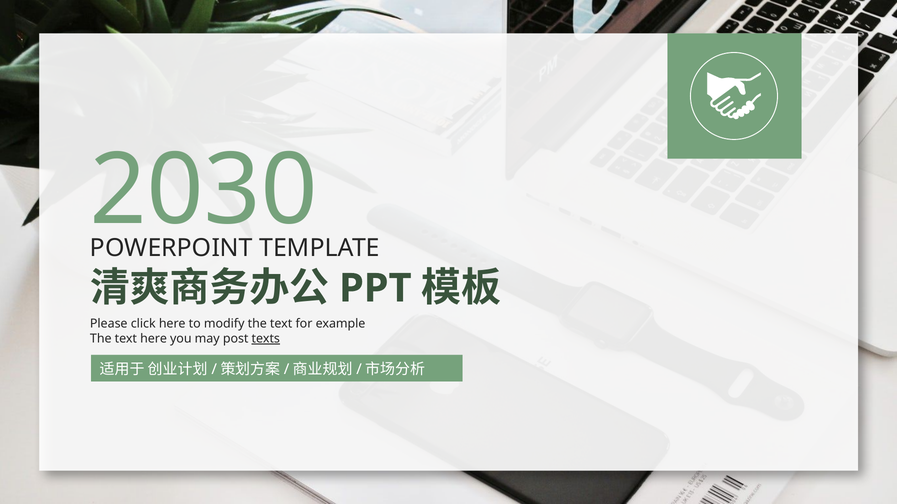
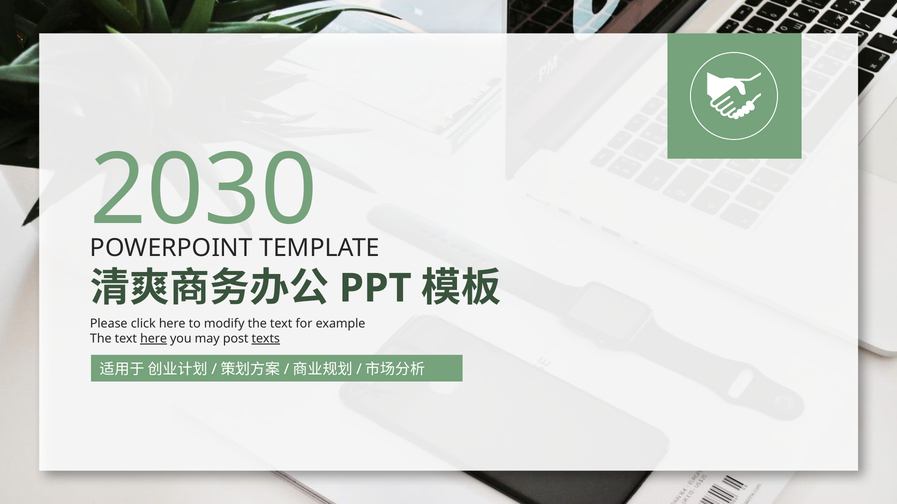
here underline: none -> present (154, 339)
